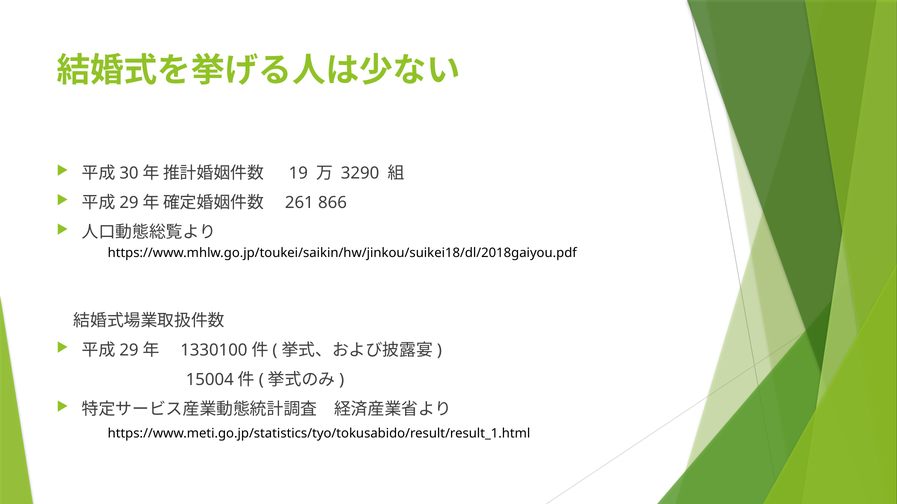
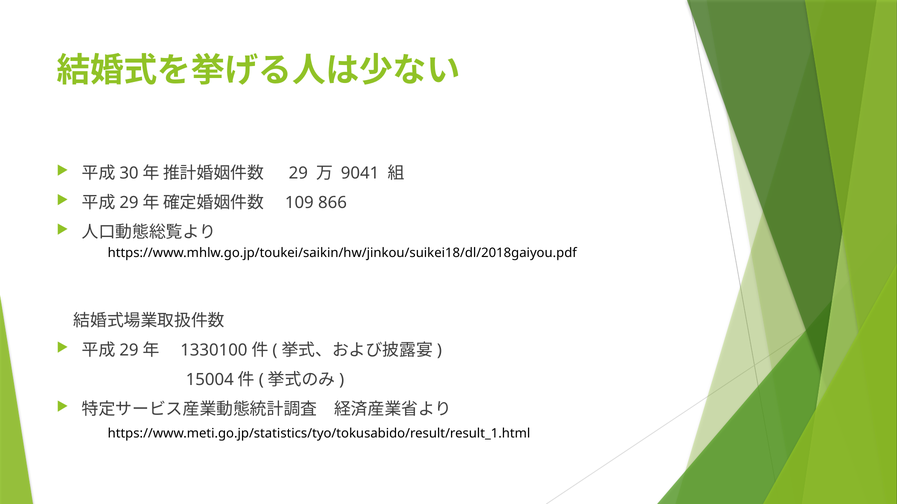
19: 19 -> 29 (298, 174)
3290: 3290 -> 9041 (360, 174)
261: 261 -> 109 (299, 203)
